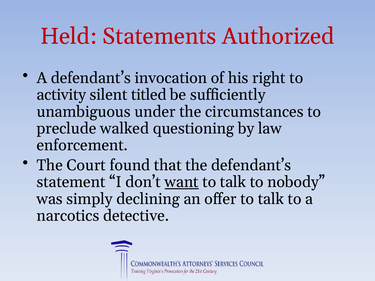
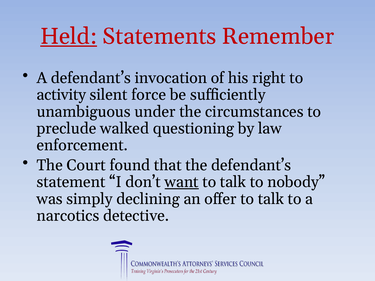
Held underline: none -> present (69, 36)
Authorized: Authorized -> Remember (278, 36)
titled: titled -> force (149, 95)
